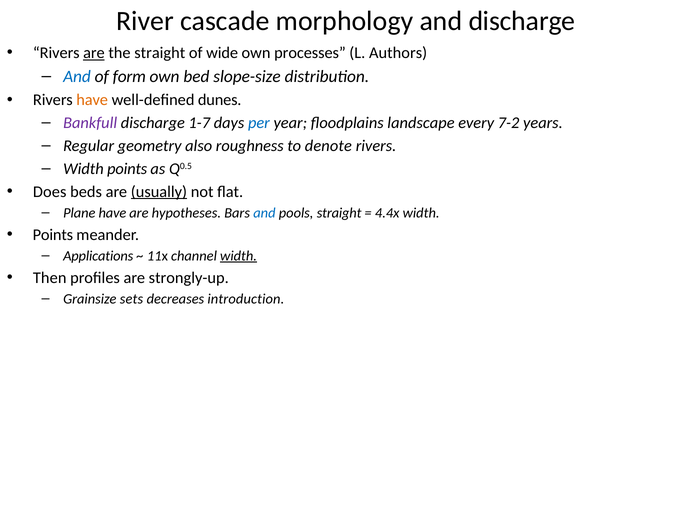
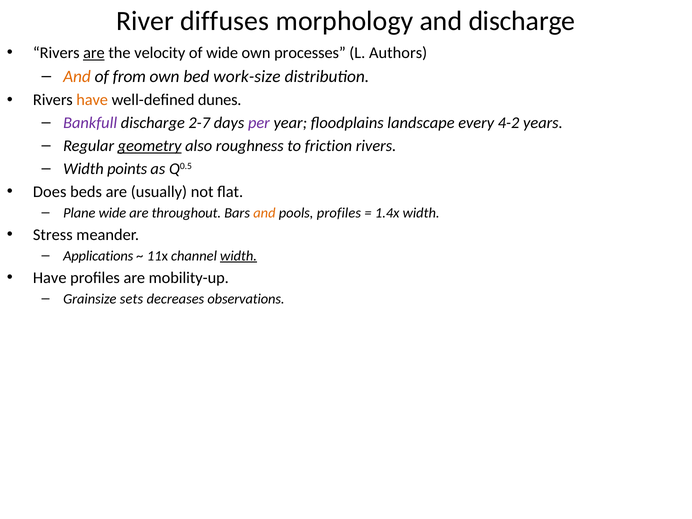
cascade: cascade -> diffuses (225, 21)
the straight: straight -> velocity (160, 53)
And colour: blue -> orange (77, 77)
form: form -> from (129, 77)
slope-size: slope-size -> work-size (247, 77)
1-7: 1-7 -> 2-7 (199, 123)
per colour: blue -> purple (259, 123)
7-2: 7-2 -> 4-2 (509, 123)
geometry underline: none -> present (150, 146)
denote: denote -> friction (328, 146)
usually underline: present -> none (159, 192)
Plane have: have -> wide (112, 213)
hypotheses: hypotheses -> throughout (186, 213)
and colour: blue -> orange (264, 213)
pools straight: straight -> profiles (339, 213)
4.4x: 4.4x -> 1.4x (387, 213)
Points: Points -> Stress (53, 235)
Then: Then -> Have (50, 278)
strongly-up: strongly-up -> mobility-up (189, 278)
introduction: introduction -> observations (246, 299)
